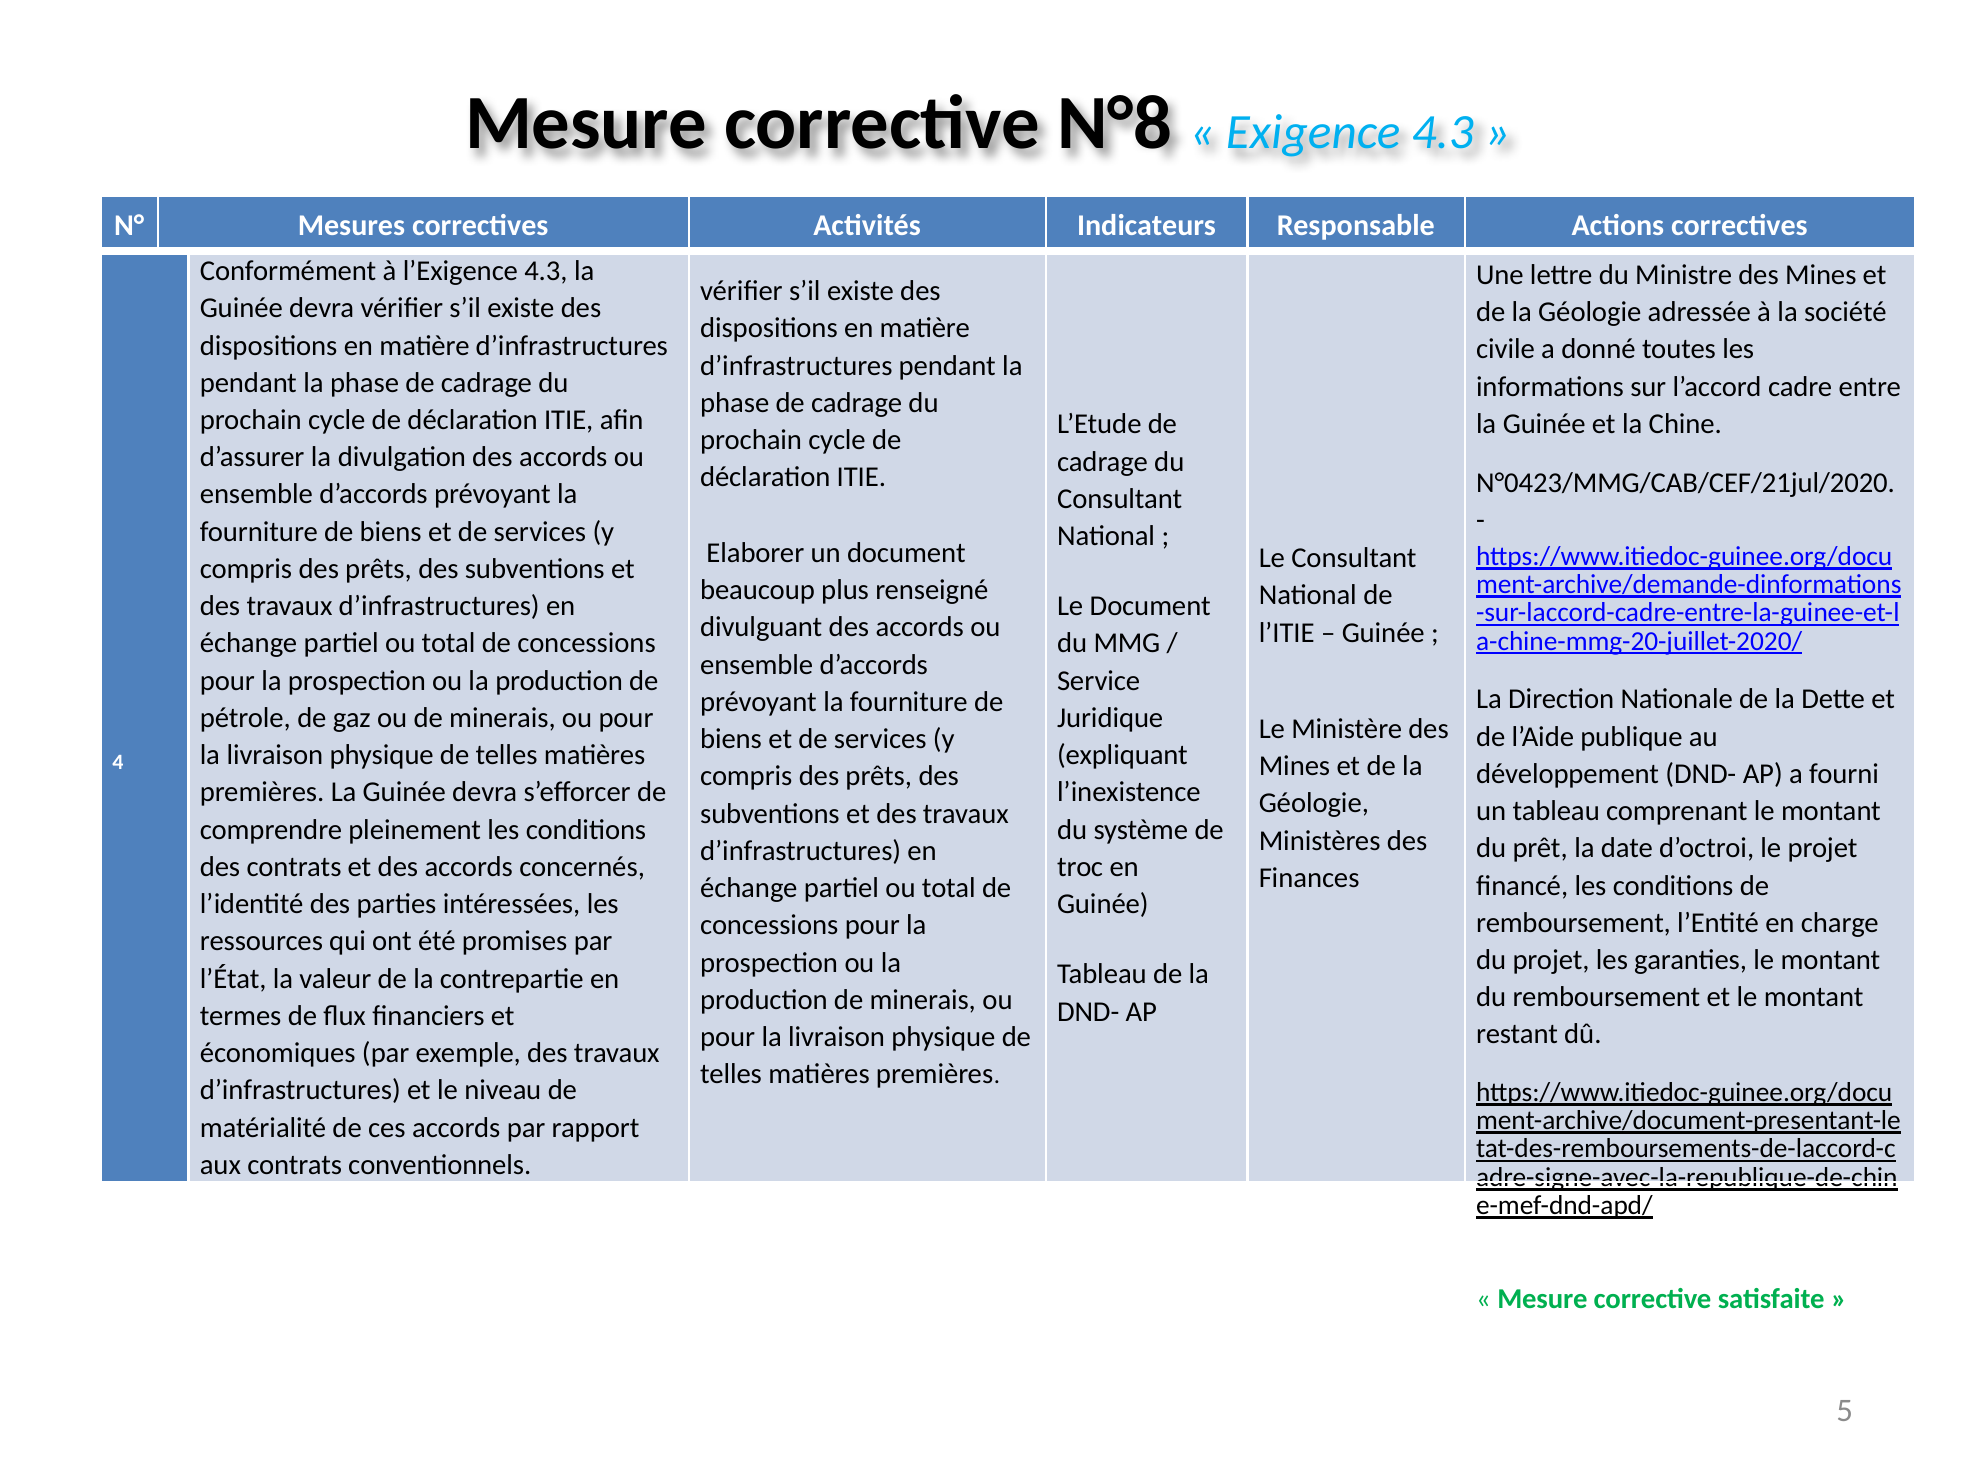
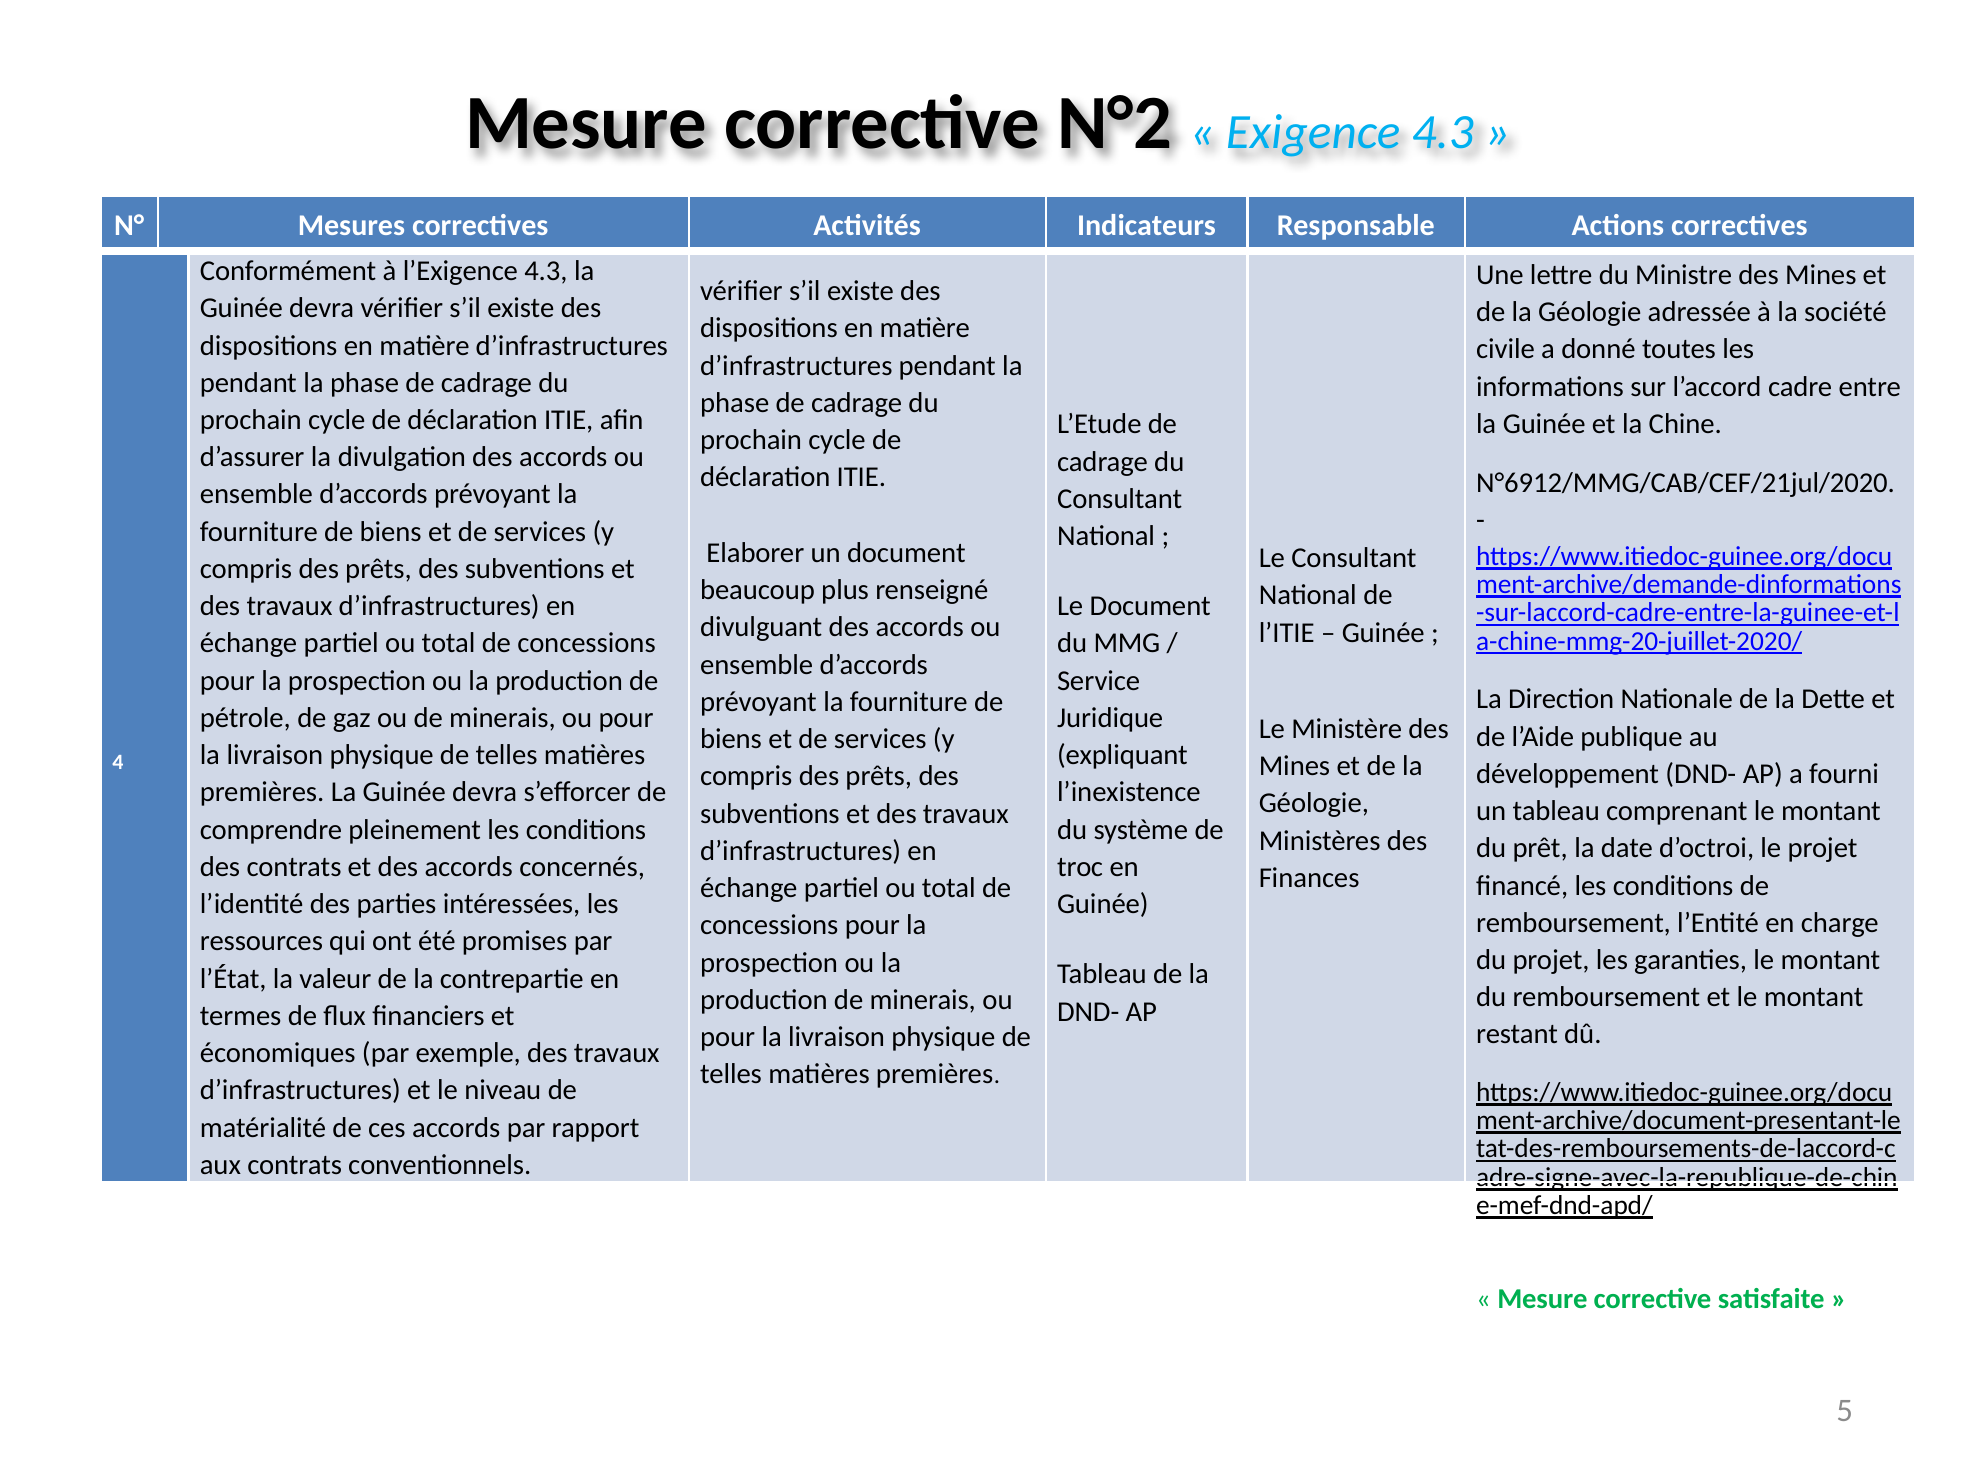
N°8: N°8 -> N°2 (1115, 124)
N°0423/MMG/CAB/CEF/21jul/2020: N°0423/MMG/CAB/CEF/21jul/2020 -> N°6912/MMG/CAB/CEF/21jul/2020 (1686, 483)
